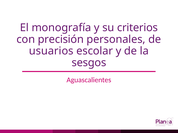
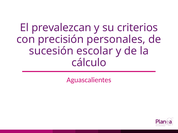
monografía: monografía -> prevalezcan (61, 28)
usuarios: usuarios -> sucesión (51, 51)
sesgos: sesgos -> cálculo (89, 63)
